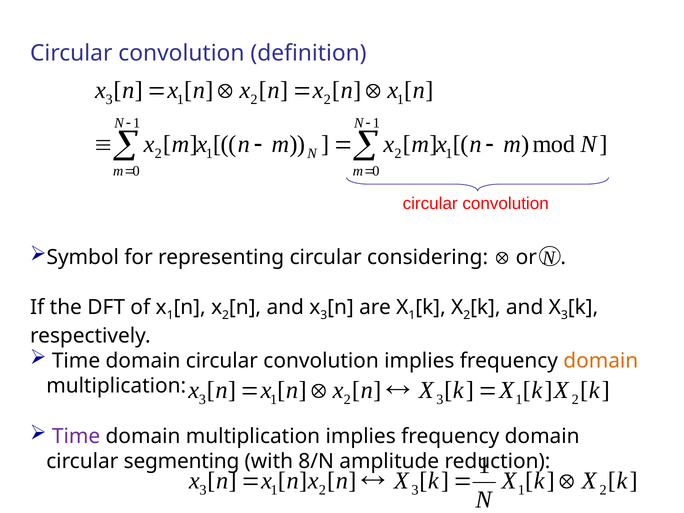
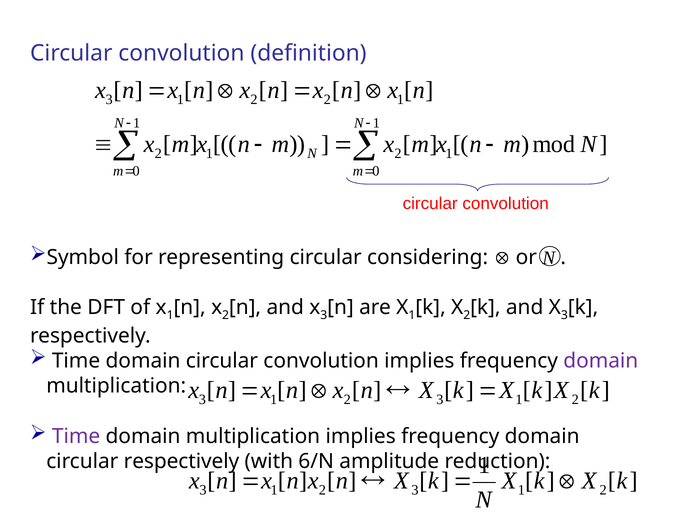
domain colour: orange -> purple (601, 361)
circular segmenting: segmenting -> respectively (182, 461)
8/N: 8/N -> 6/N (316, 461)
